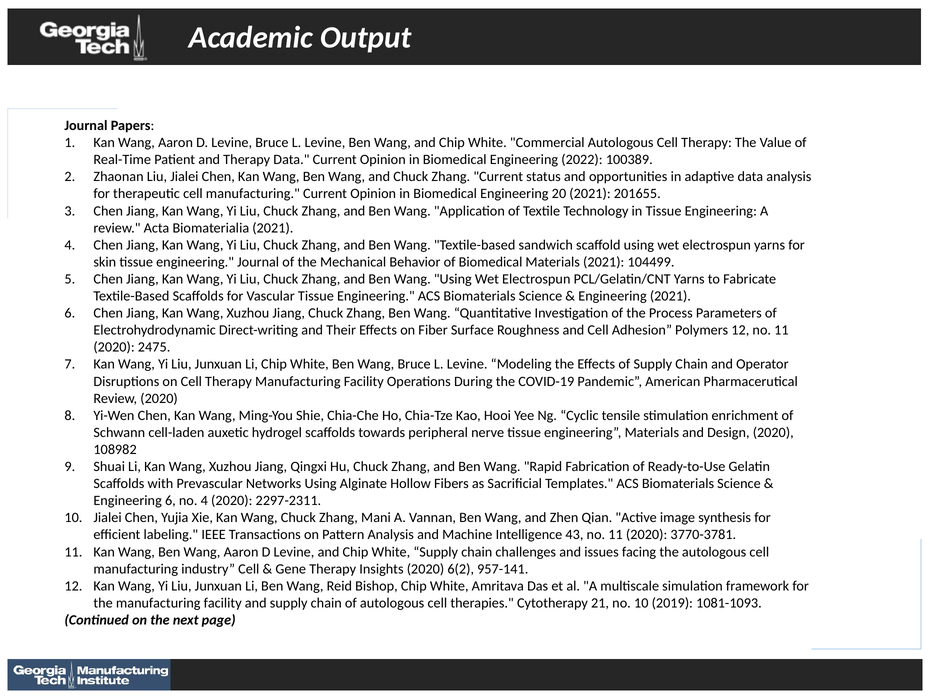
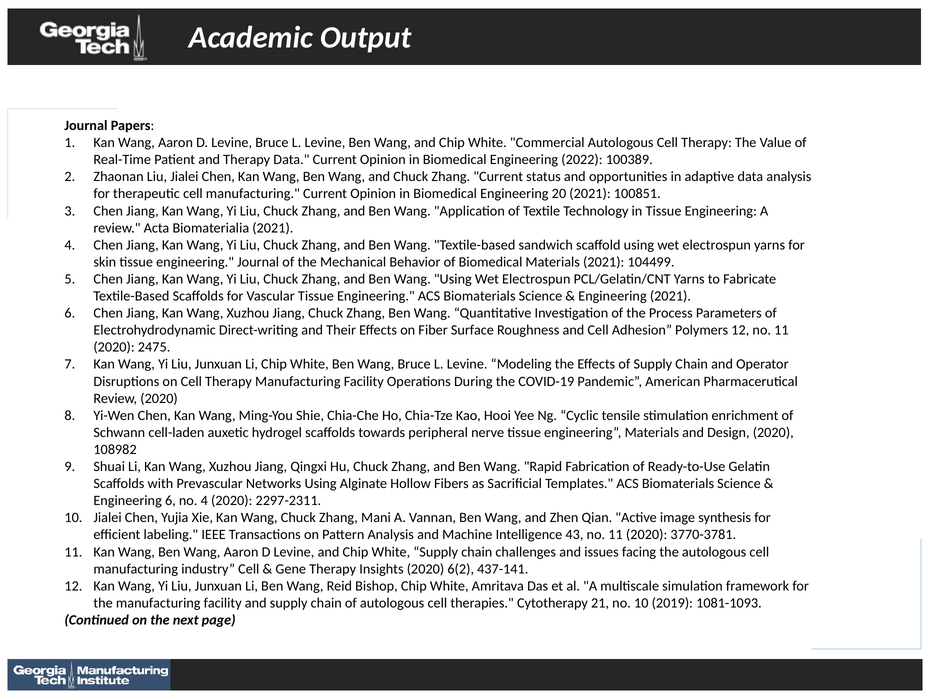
201655: 201655 -> 100851 (637, 194)
957-141: 957-141 -> 437-141 (503, 569)
